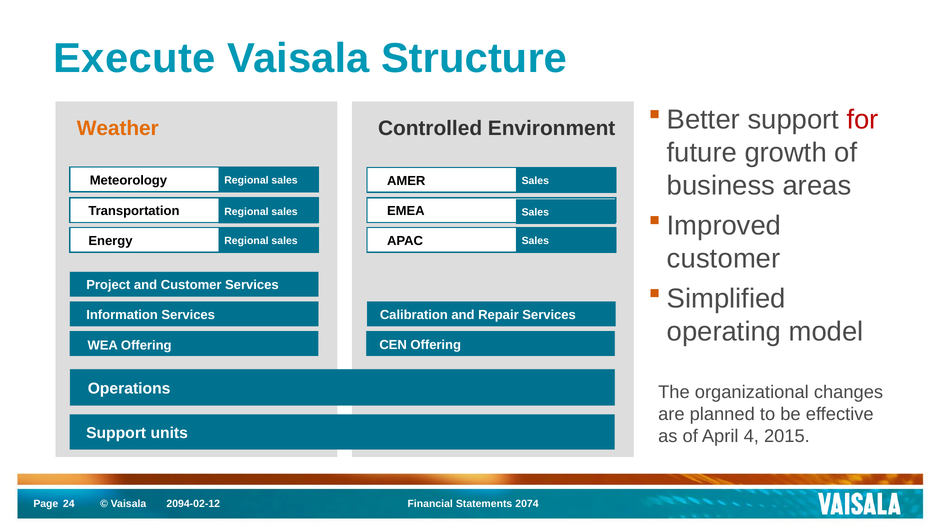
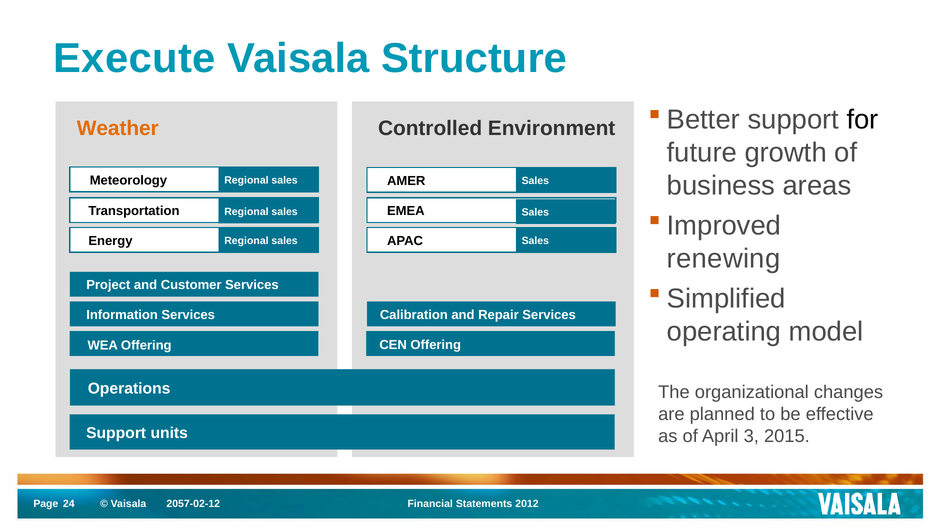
for colour: red -> black (863, 120)
customer: customer -> renewing (724, 259)
4: 4 -> 3 (751, 437)
2094-02-12: 2094-02-12 -> 2057-02-12 (193, 504)
2074: 2074 -> 2012 (527, 504)
